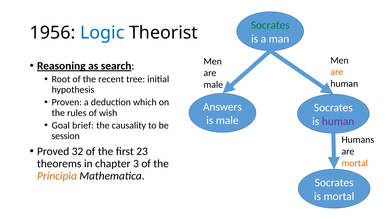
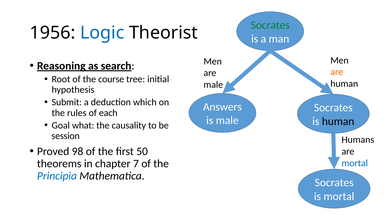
recent: recent -> course (111, 79)
Proven: Proven -> Submit (67, 102)
wish: wish -> each (108, 113)
human colour: purple -> black (338, 122)
brief: brief -> what (83, 126)
32: 32 -> 98 (78, 152)
23: 23 -> 50 (142, 152)
3: 3 -> 7 (136, 164)
mortal colour: orange -> blue (355, 163)
Principia colour: orange -> blue (57, 176)
